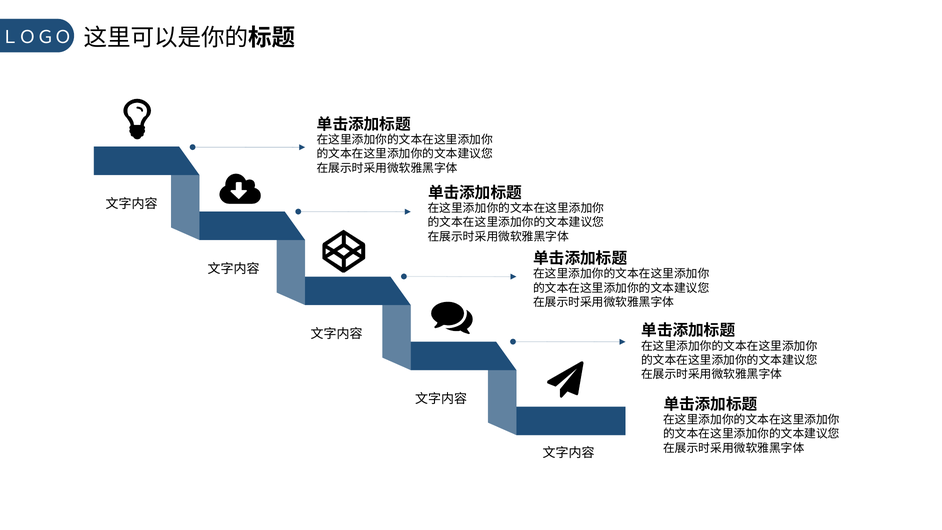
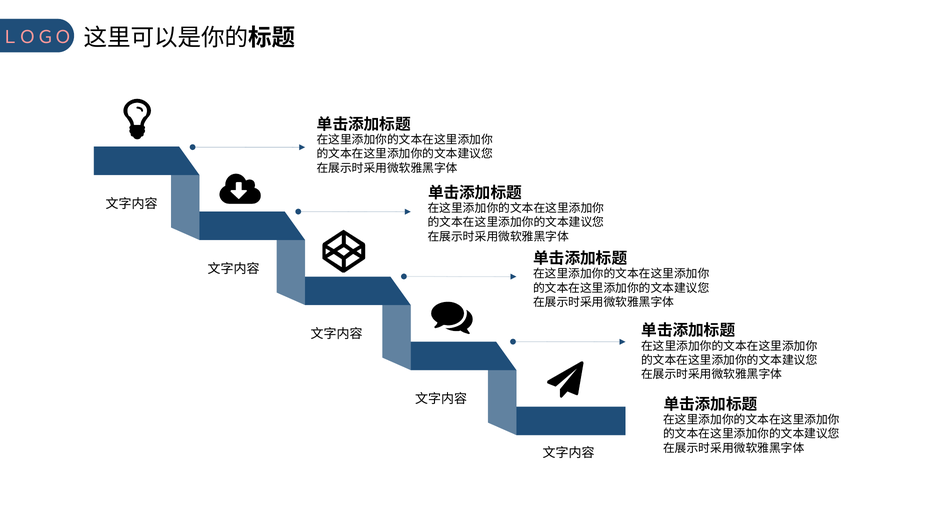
ＬＯＧＯ colour: white -> pink (37, 38)
